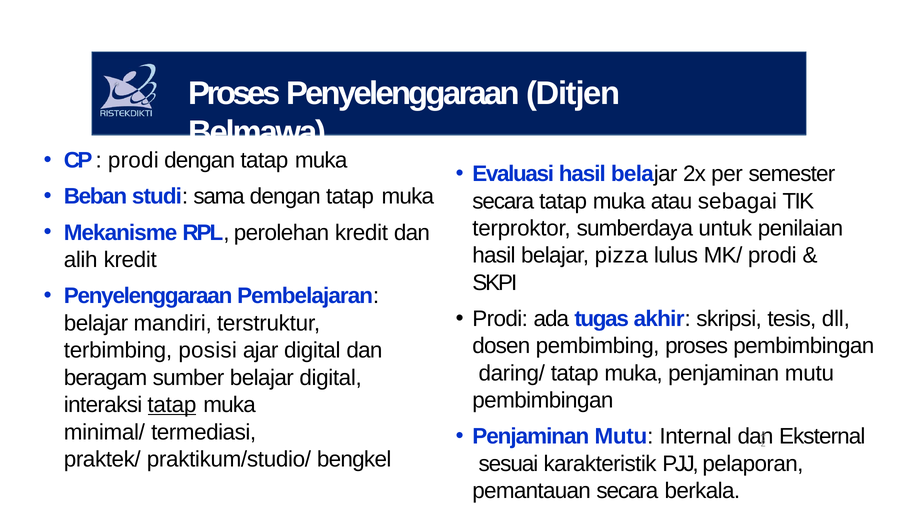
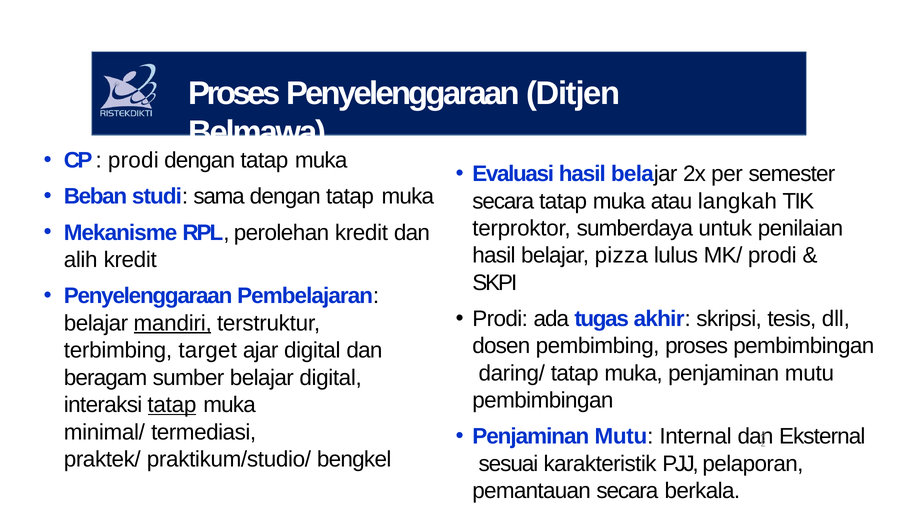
sebagai: sebagai -> langkah (737, 201)
mandiri underline: none -> present (173, 323)
posisi: posisi -> target (208, 351)
